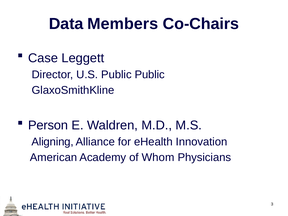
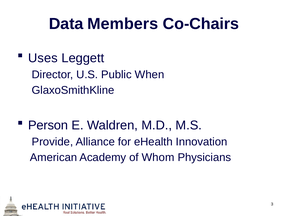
Case: Case -> Uses (43, 58)
Public Public: Public -> When (150, 75)
Aligning: Aligning -> Provide (52, 142)
